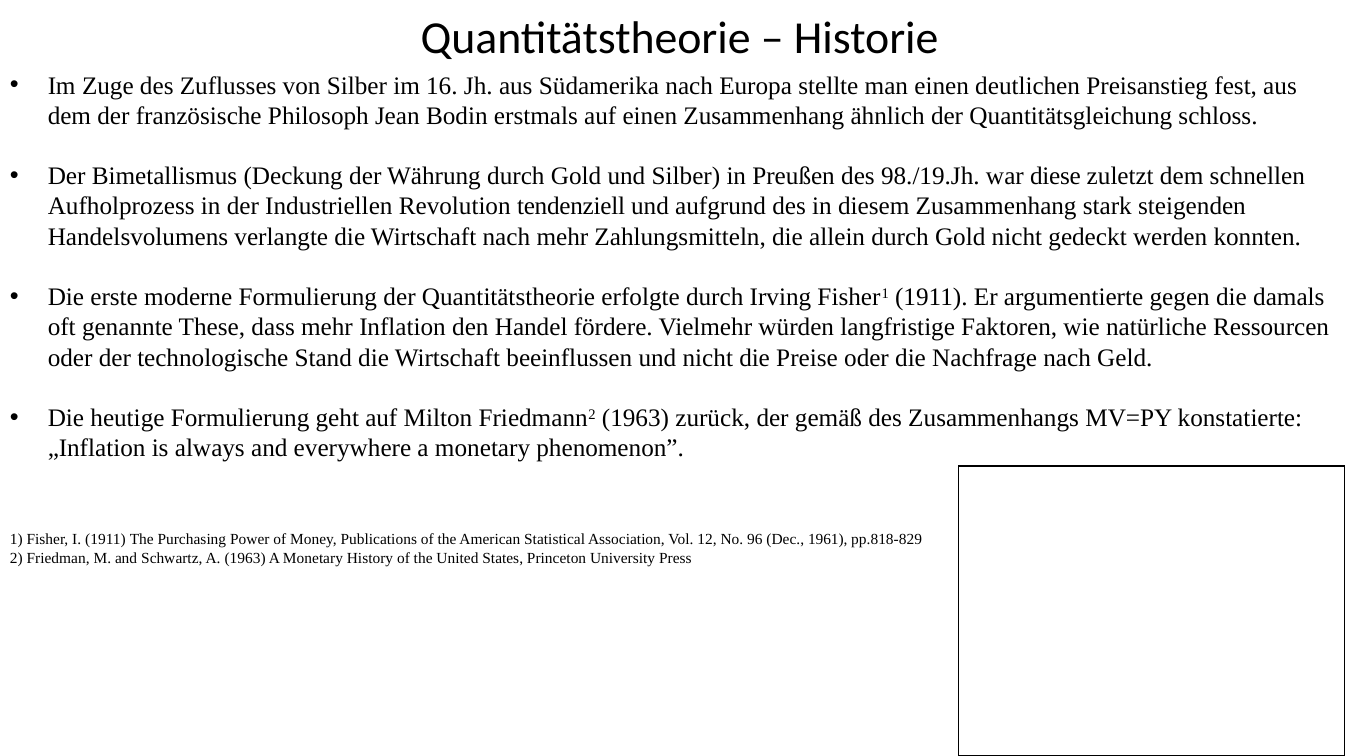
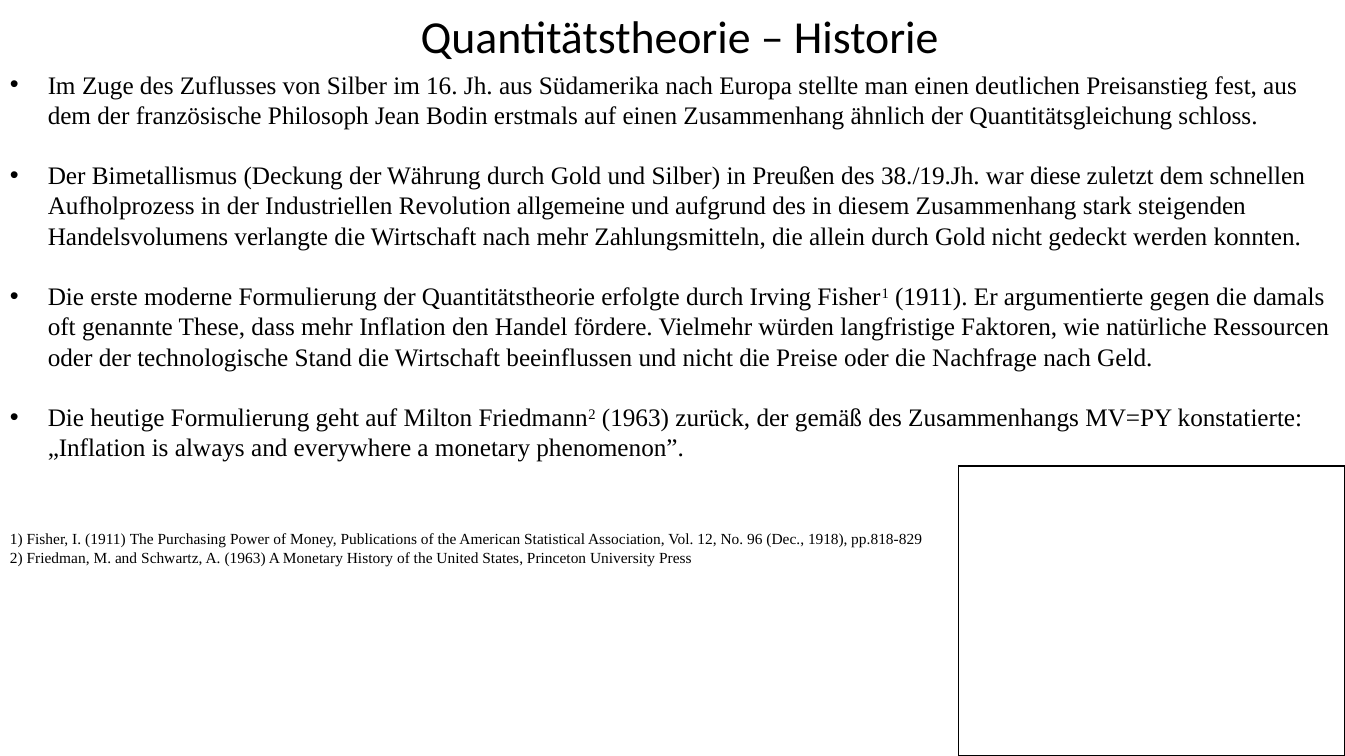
98./19.Jh: 98./19.Jh -> 38./19.Jh (930, 177)
tendenziell: tendenziell -> allgemeine (571, 207)
1961: 1961 -> 1918 (828, 540)
